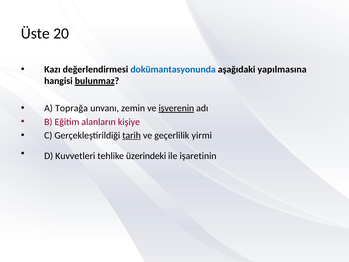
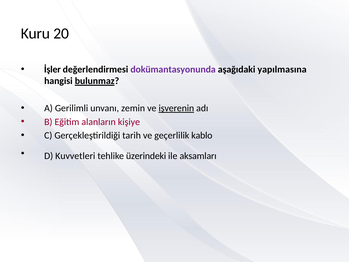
Üste: Üste -> Kuru (35, 33)
Kazı: Kazı -> İşler (52, 69)
dokümantasyonunda colour: blue -> purple (173, 69)
Toprağa: Toprağa -> Gerilimli (72, 108)
tarih underline: present -> none (132, 135)
yirmi: yirmi -> kablo (202, 135)
işaretinin: işaretinin -> aksamları (198, 156)
